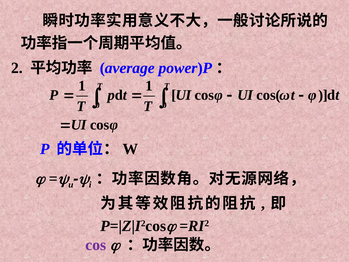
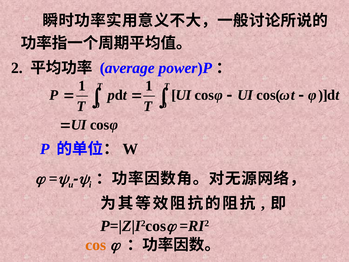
cos colour: purple -> orange (96, 245)
